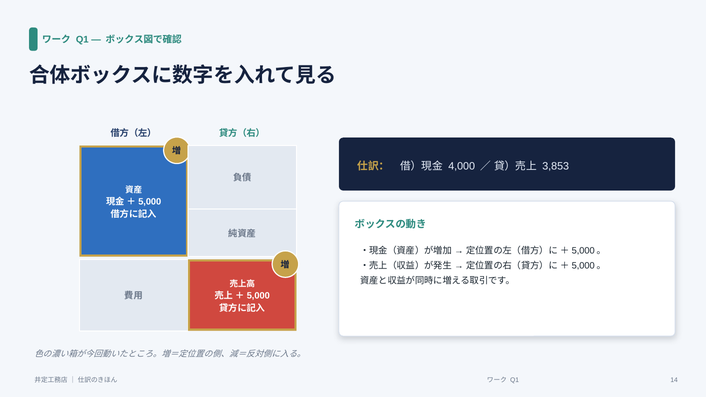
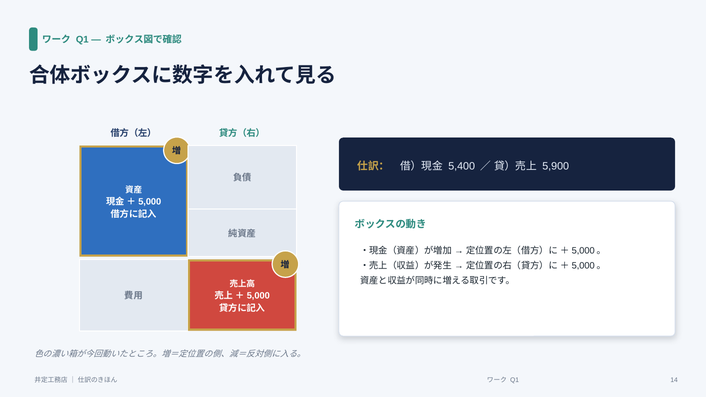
4,000: 4,000 -> 5,400 (462, 166)
3,853: 3,853 -> 5,900 (556, 166)
